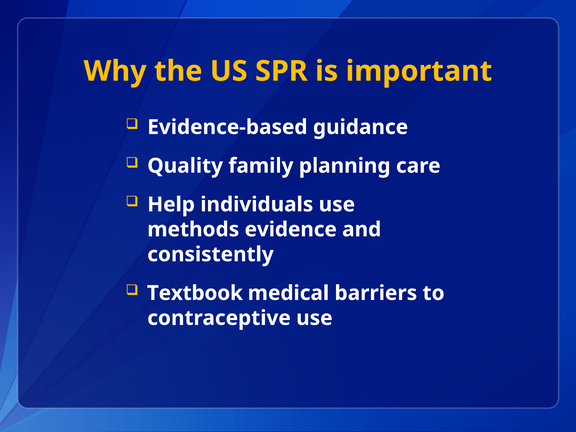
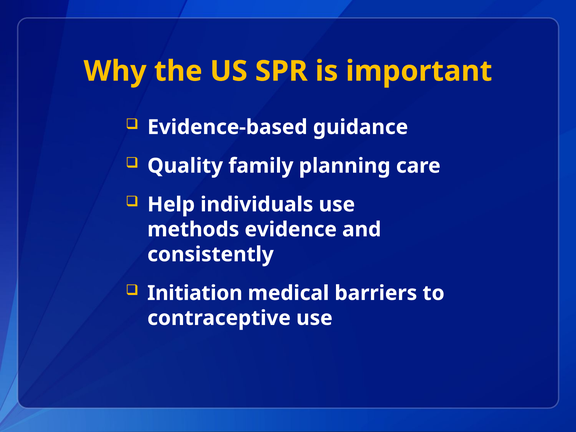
Textbook: Textbook -> Initiation (195, 293)
